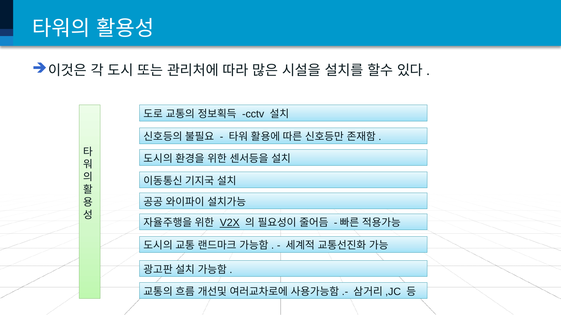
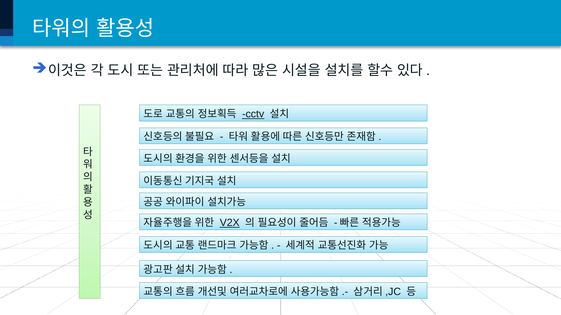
cctv underline: none -> present (253, 114)
